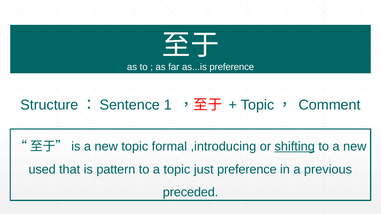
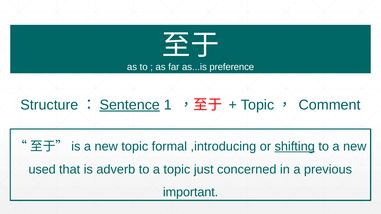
Sentence underline: none -> present (130, 105)
pattern: pattern -> adverb (116, 170)
just preference: preference -> concerned (247, 170)
preceded: preceded -> important (191, 192)
